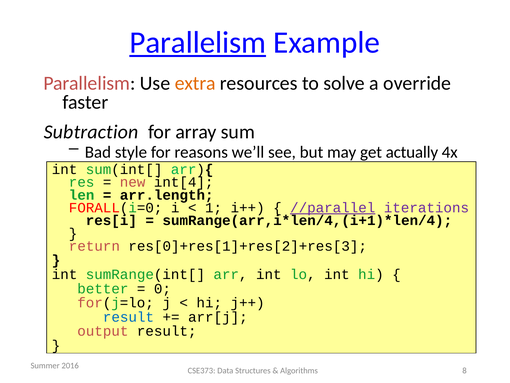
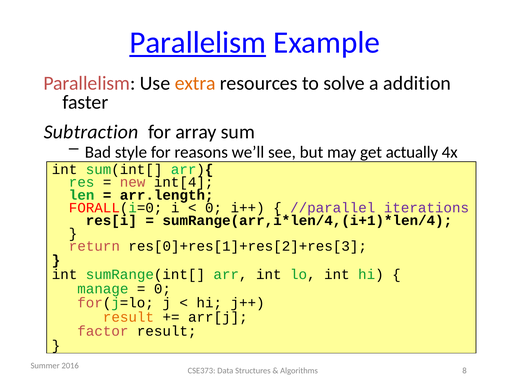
override: override -> addition (417, 83)
1: 1 -> 0 (214, 208)
//parallel underline: present -> none (333, 208)
better: better -> manage (103, 288)
result colour: blue -> orange (128, 317)
output: output -> factor (103, 331)
